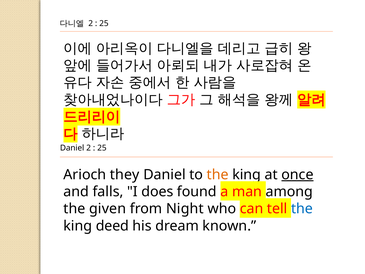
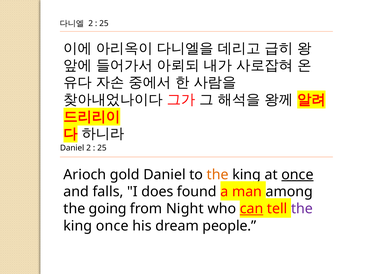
they: they -> gold (125, 175)
given: given -> going (108, 209)
can underline: none -> present (252, 209)
the colour: blue -> purple (302, 209)
king deed: deed -> once (112, 226)
known: known -> people (229, 226)
